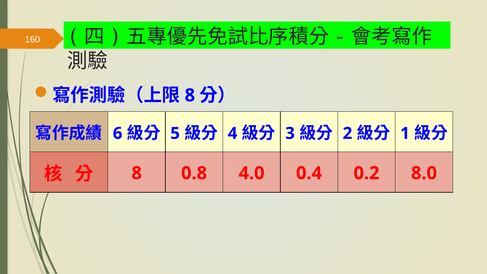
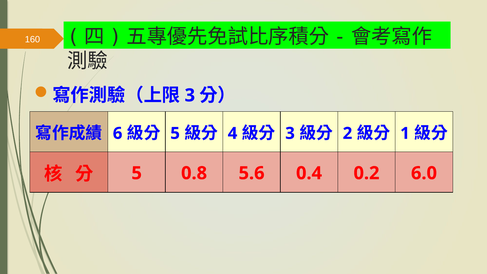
8: 8 -> 3 (190, 95)
8: 8 -> 5 (137, 173)
4.0: 4.0 -> 5.6 (252, 173)
8.0: 8.0 -> 6.0 (424, 173)
